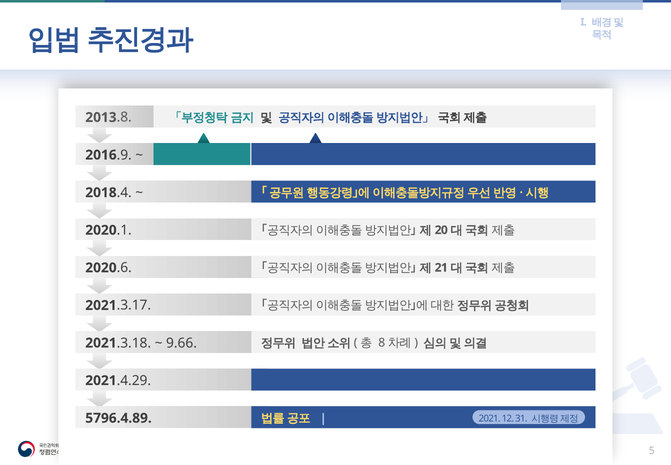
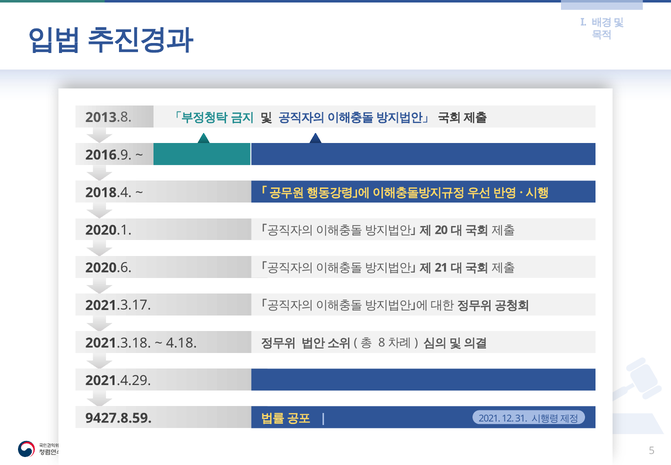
9.66: 9.66 -> 4.18 (182, 343)
5796.4.89: 5796.4.89 -> 9427.8.59 (119, 418)
